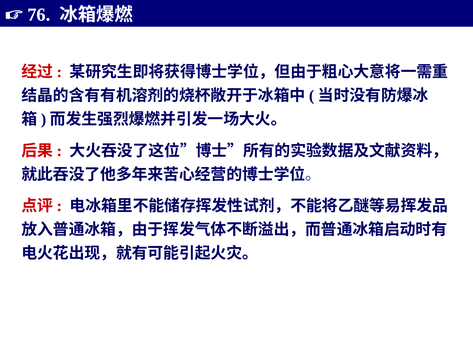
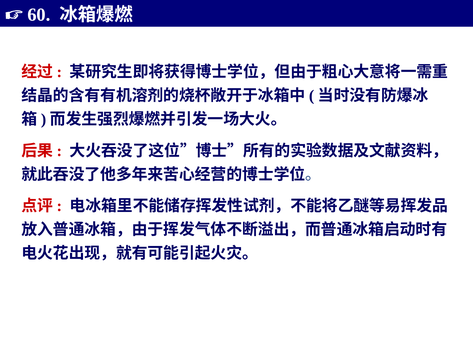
76: 76 -> 60 (39, 15)
